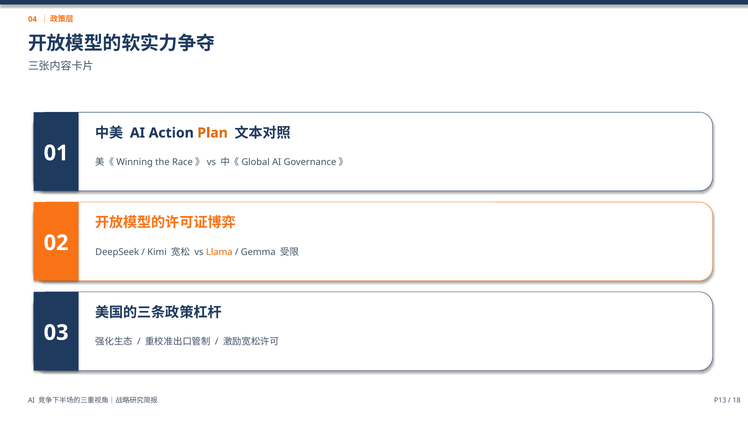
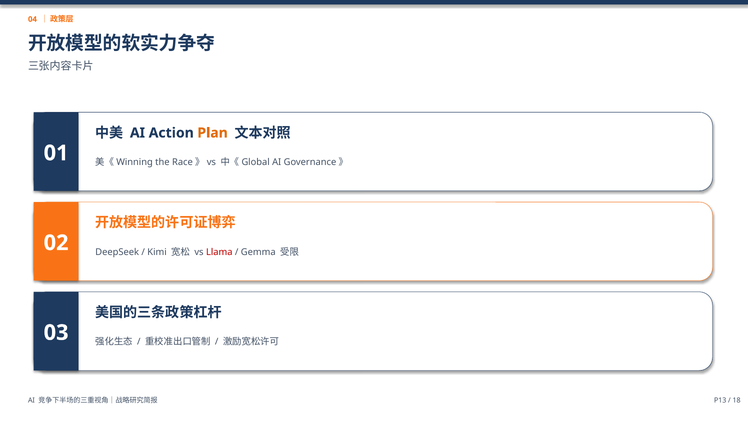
Llama colour: orange -> red (219, 252)
